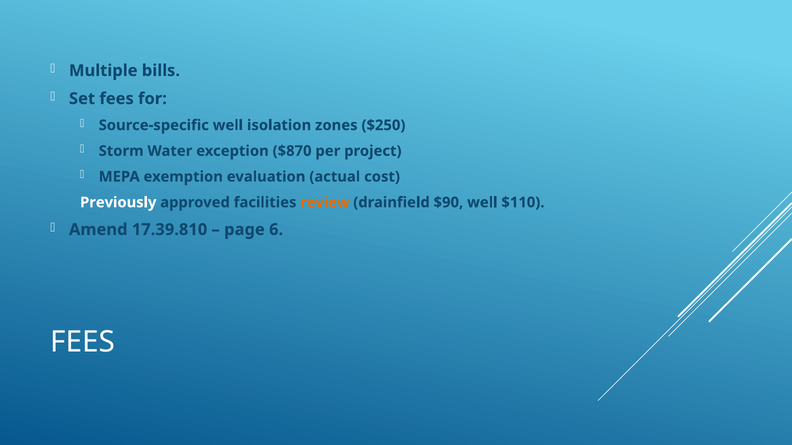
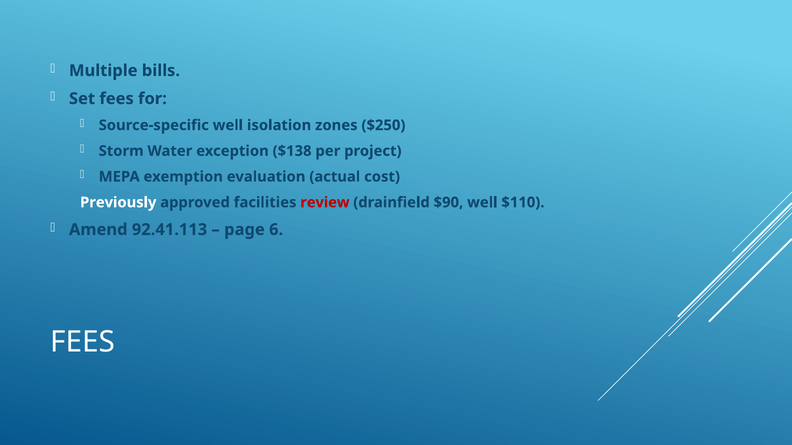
$870: $870 -> $138 (292, 151)
review colour: orange -> red (325, 203)
17.39.810: 17.39.810 -> 92.41.113 (170, 230)
